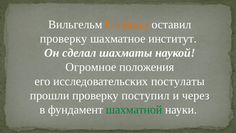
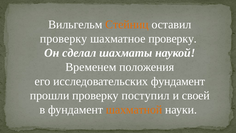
шахматное институт: институт -> проверку (173, 39)
Огромное: Огромное -> Временем (91, 67)
исследовательских постулаты: постулаты -> фундамент (178, 81)
через: через -> своей (196, 95)
шахматной colour: green -> orange (134, 109)
